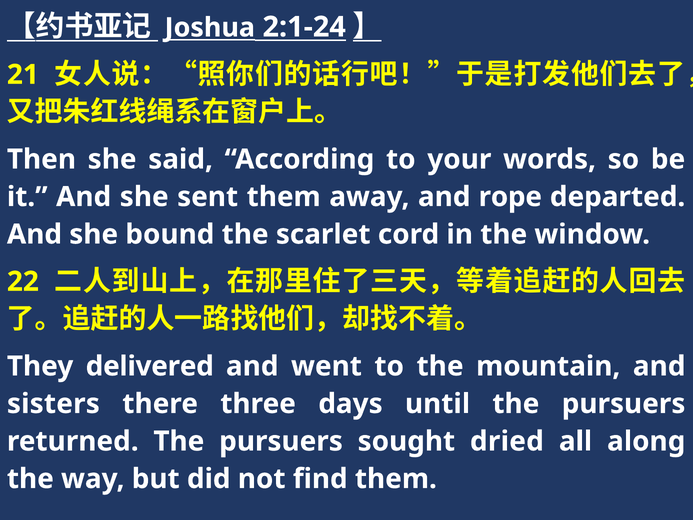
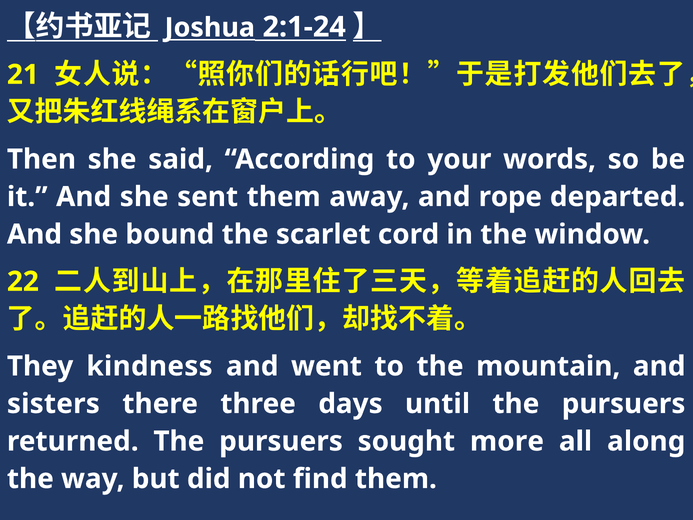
delivered: delivered -> kindness (149, 366)
dried: dried -> more (507, 441)
